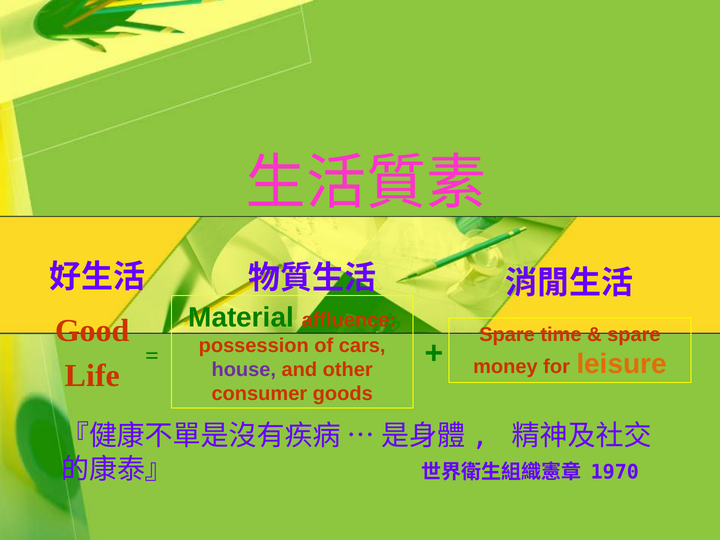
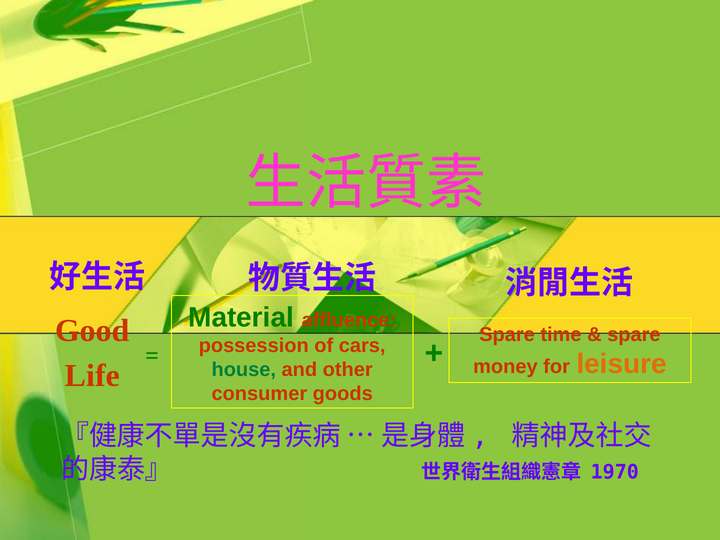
house colour: purple -> green (244, 370)
